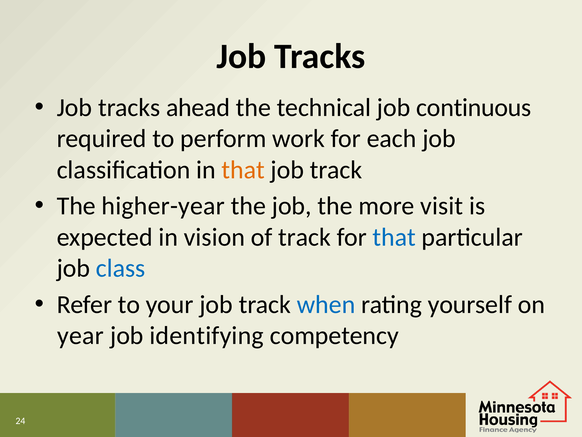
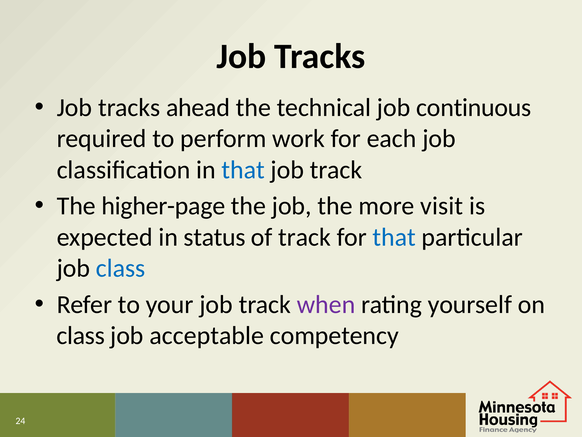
that colour: orange -> blue (243, 170)
higher-year: higher-year -> higher-page (163, 206)
vision: vision -> status (215, 237)
when colour: blue -> purple (326, 304)
year: year -> class (81, 335)
identifying: identifying -> acceptable (207, 335)
